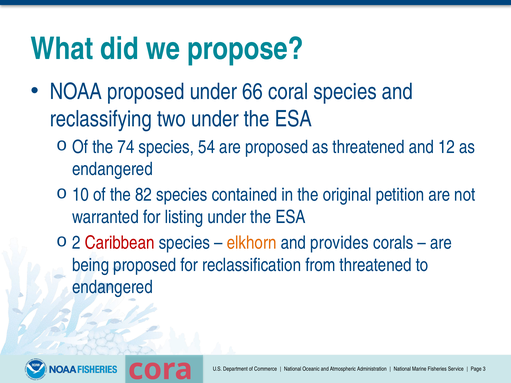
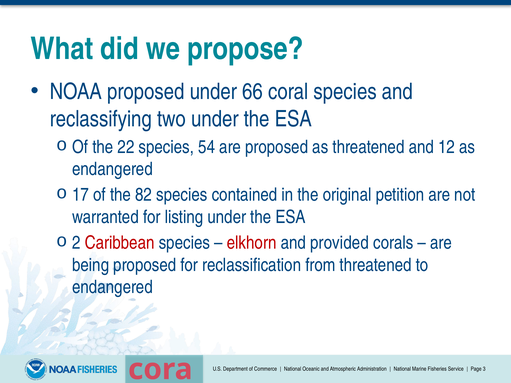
74: 74 -> 22 (126, 147)
10: 10 -> 17 (81, 195)
elkhorn colour: orange -> red (252, 243)
provides: provides -> provided (339, 243)
